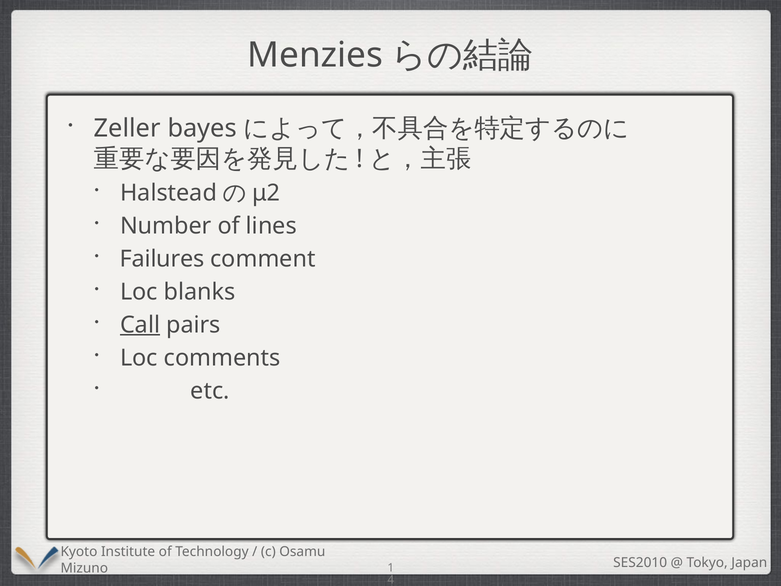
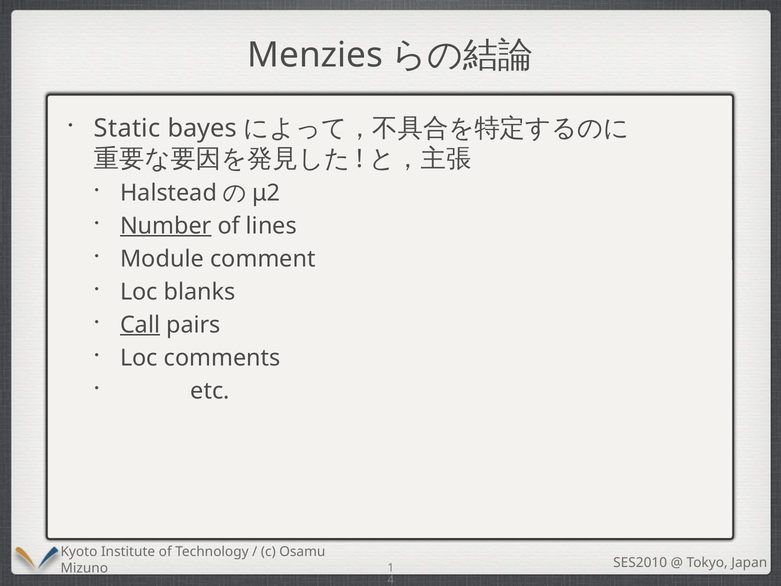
Zeller: Zeller -> Static (127, 128)
Number underline: none -> present (166, 226)
Failures: Failures -> Module (162, 259)
